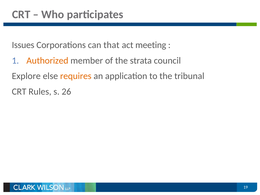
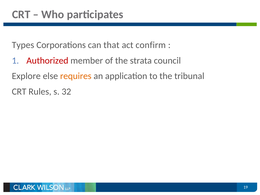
Issues: Issues -> Types (23, 45)
meeting: meeting -> confirm (151, 45)
Authorized colour: orange -> red (47, 61)
26: 26 -> 32 (66, 92)
